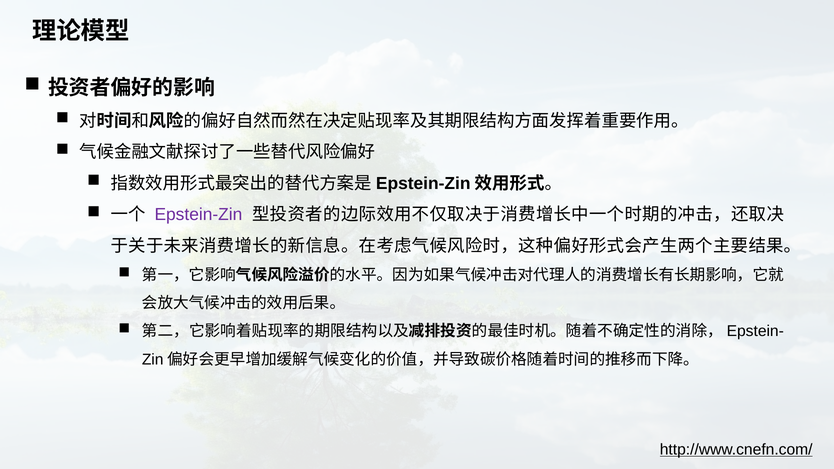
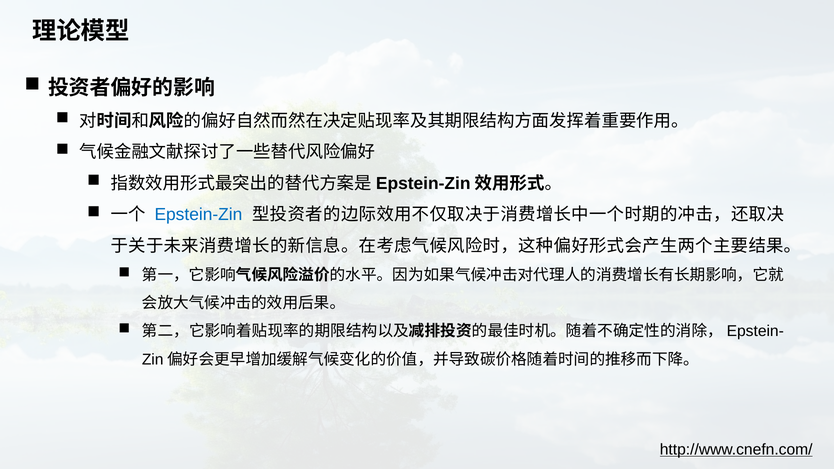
Epstein-Zin colour: purple -> blue (198, 215)
